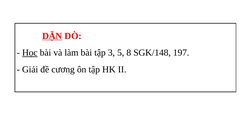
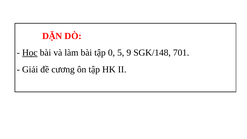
DẶN underline: present -> none (52, 36)
3: 3 -> 0 (111, 53)
8: 8 -> 9 (129, 53)
197: 197 -> 701 (181, 53)
